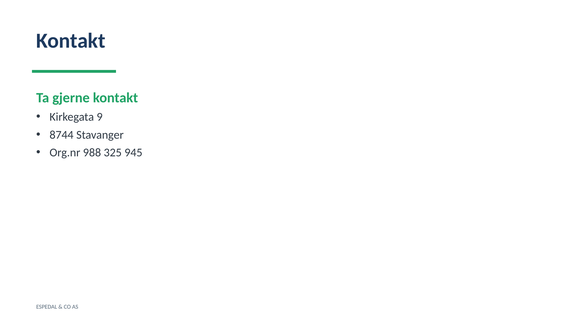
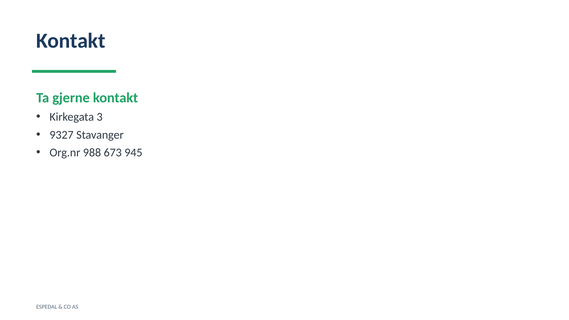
9: 9 -> 3 (100, 117)
8744: 8744 -> 9327 (62, 135)
325: 325 -> 673 (113, 153)
